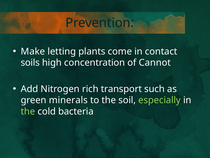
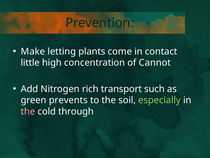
soils: soils -> little (30, 63)
minerals: minerals -> prevents (68, 100)
the colour: light green -> pink (28, 111)
bacteria: bacteria -> through (76, 111)
